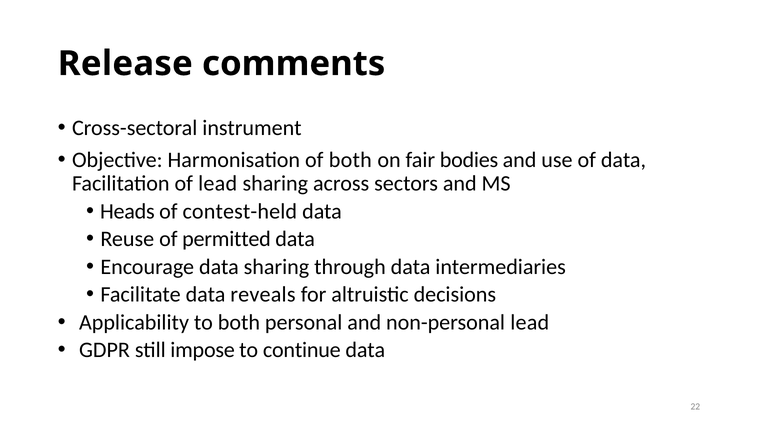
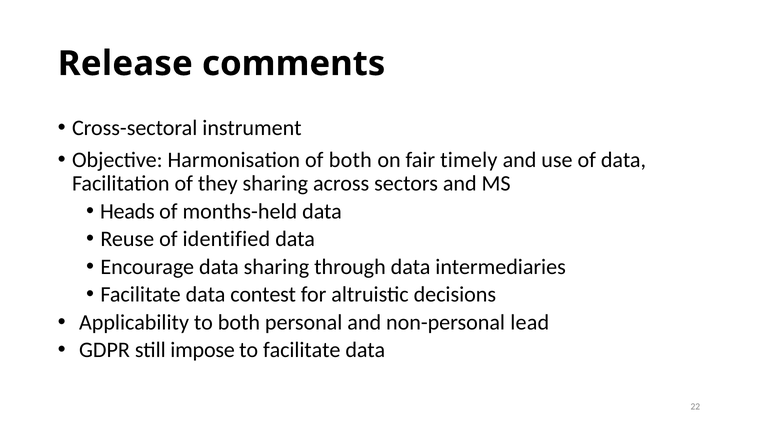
bodies: bodies -> timely (469, 160)
of lead: lead -> they (218, 184)
contest-held: contest-held -> months-held (240, 211)
permitted: permitted -> identified (226, 239)
reveals: reveals -> contest (263, 295)
to continue: continue -> facilitate (302, 350)
